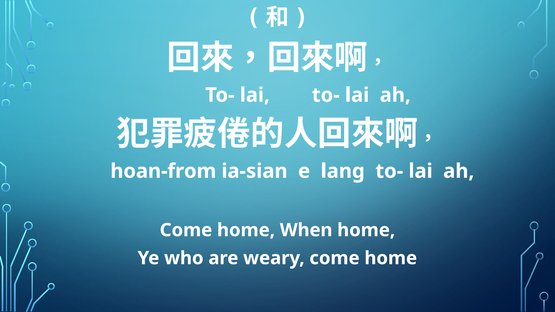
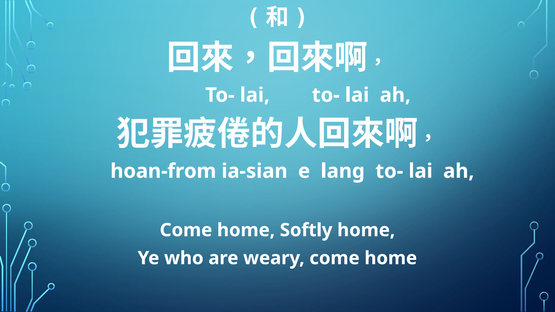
When: When -> Softly (306, 230)
